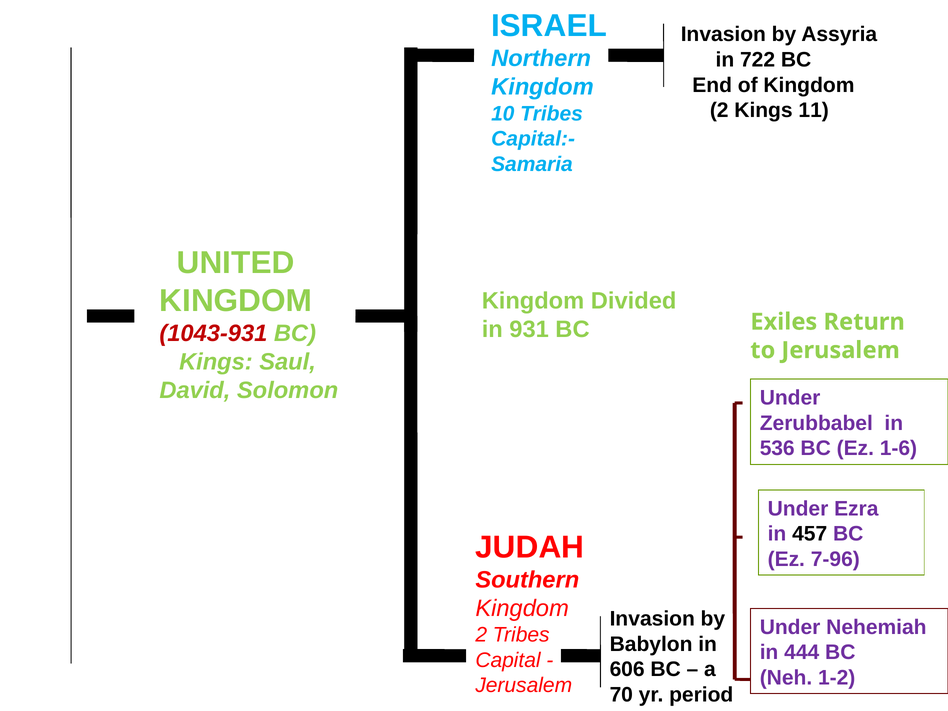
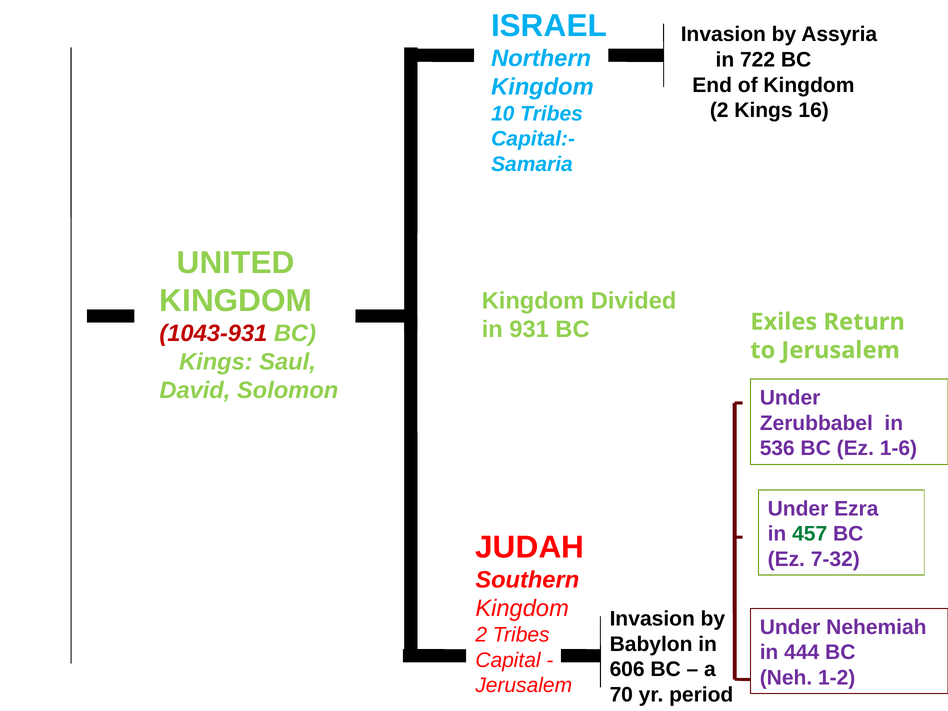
11: 11 -> 16 (814, 110)
457 colour: black -> green (810, 534)
7-96: 7-96 -> 7-32 (835, 559)
